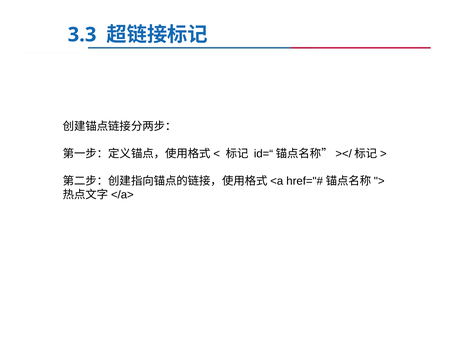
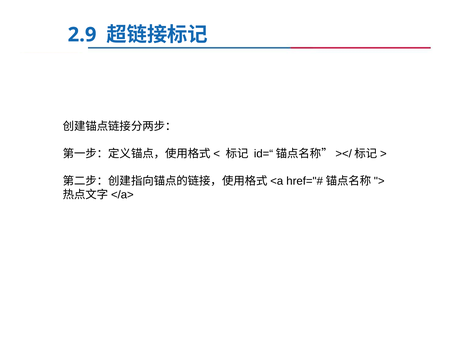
3.3: 3.3 -> 2.9 (82, 35)
